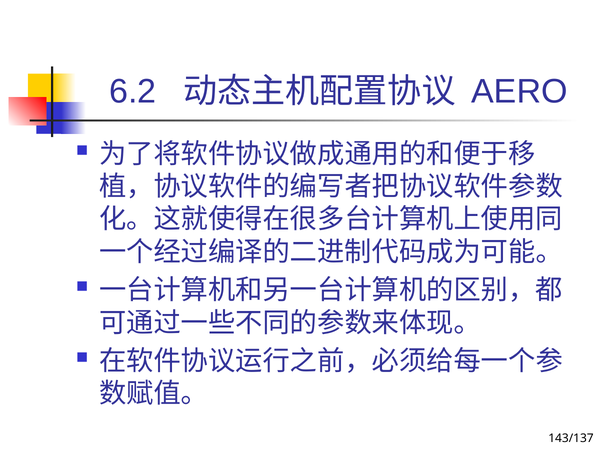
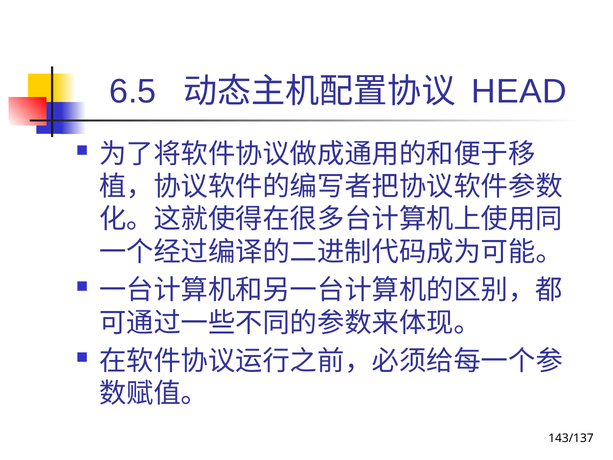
6.2: 6.2 -> 6.5 (133, 91)
AERO: AERO -> HEAD (519, 91)
